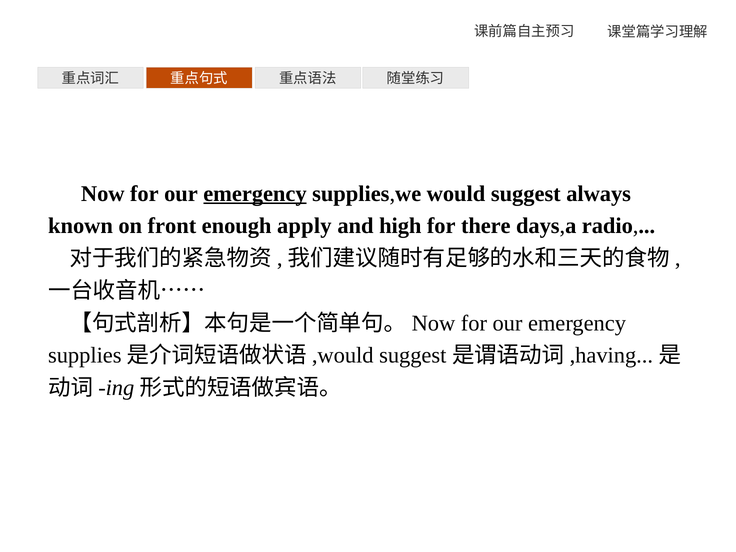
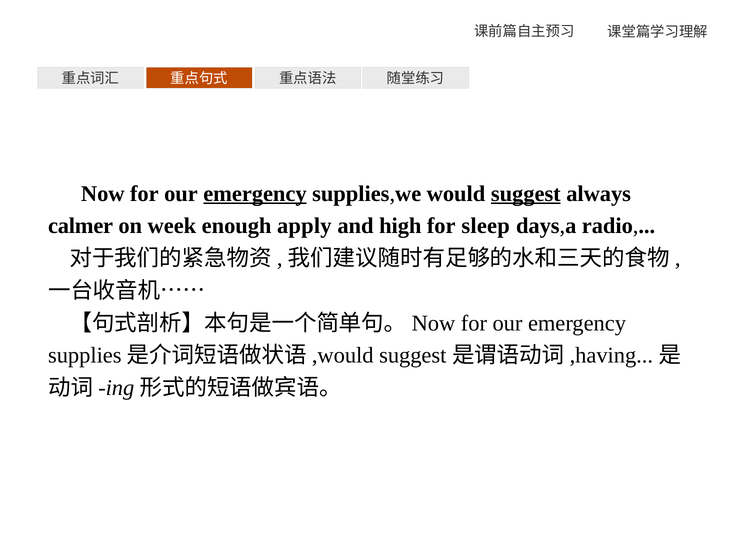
suggest underline: none -> present (526, 194)
known: known -> calmer (81, 226)
front: front -> week (172, 226)
there: there -> sleep (486, 226)
